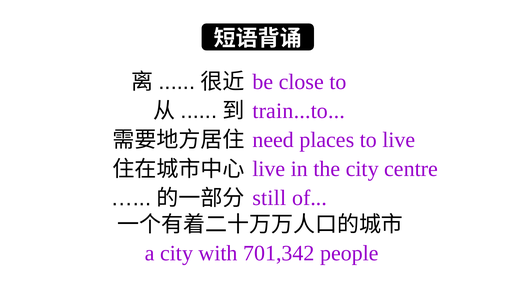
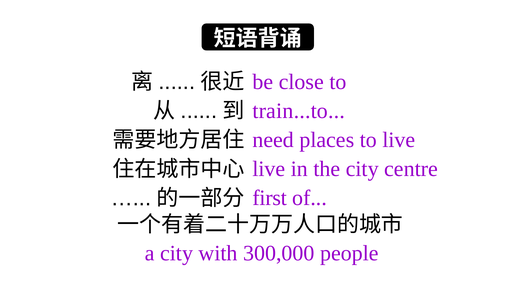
still: still -> first (270, 198)
701,342: 701,342 -> 300,000 (279, 253)
